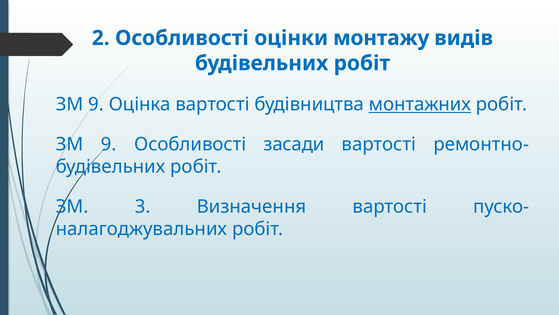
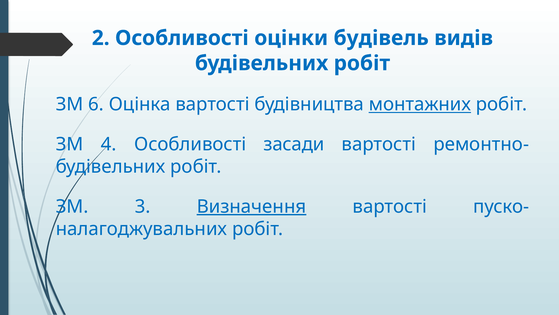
монтажу: монтажу -> будівель (381, 38)
9: 9 -> 6 (96, 104)
9: 9 -> 4 (109, 144)
Визначення underline: none -> present (251, 206)
